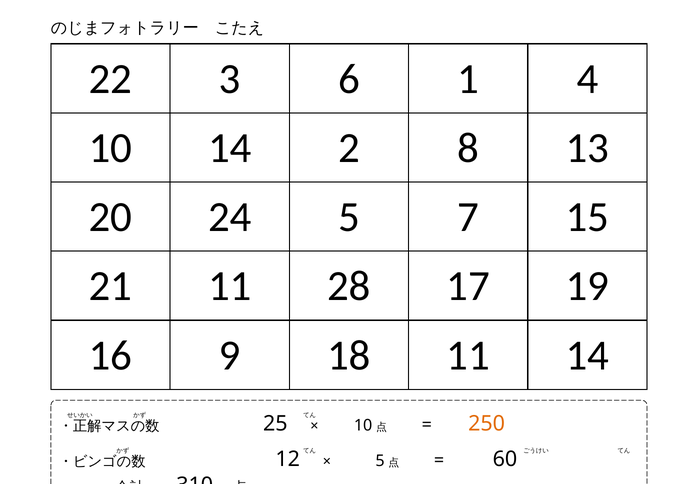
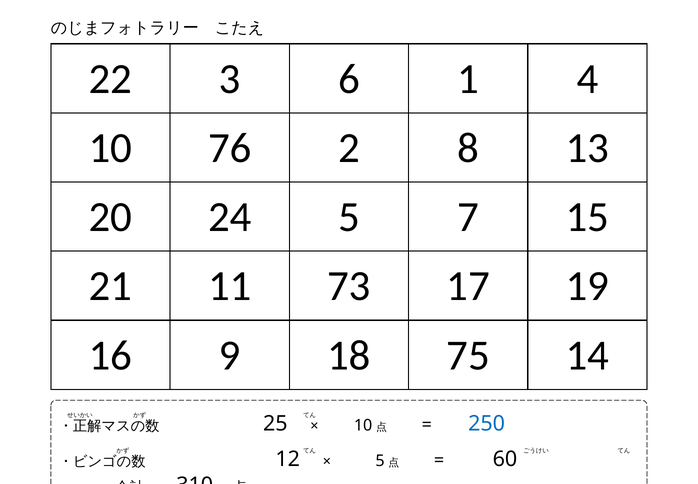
10 14: 14 -> 76 (230, 148)
28: 28 -> 73 (349, 286)
18 11: 11 -> 75 (468, 355)
250 colour: orange -> blue (487, 423)
